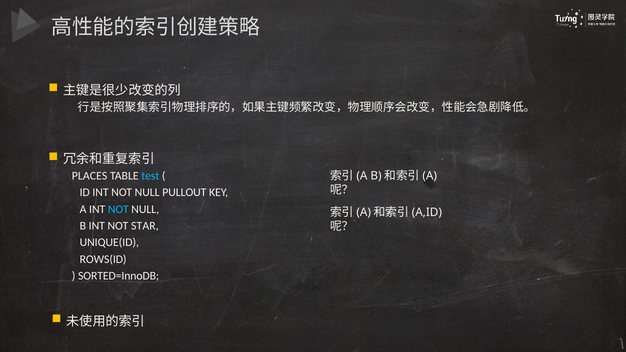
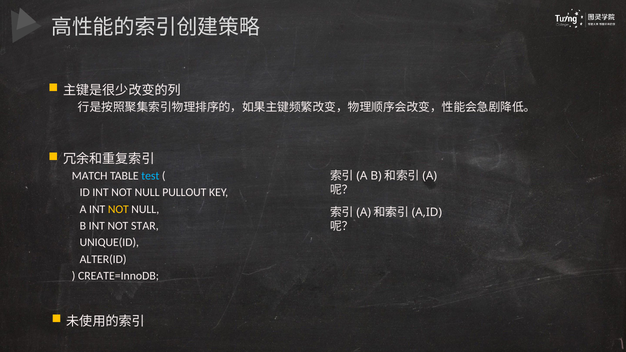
PLACES: PLACES -> MATCH (90, 176)
NOT colour: light blue -> yellow (118, 209)
ROWS(ID: ROWS(ID -> ALTER(ID (103, 259)
SORTED=InnoDB: SORTED=InnoDB -> CREATE=InnoDB (119, 276)
